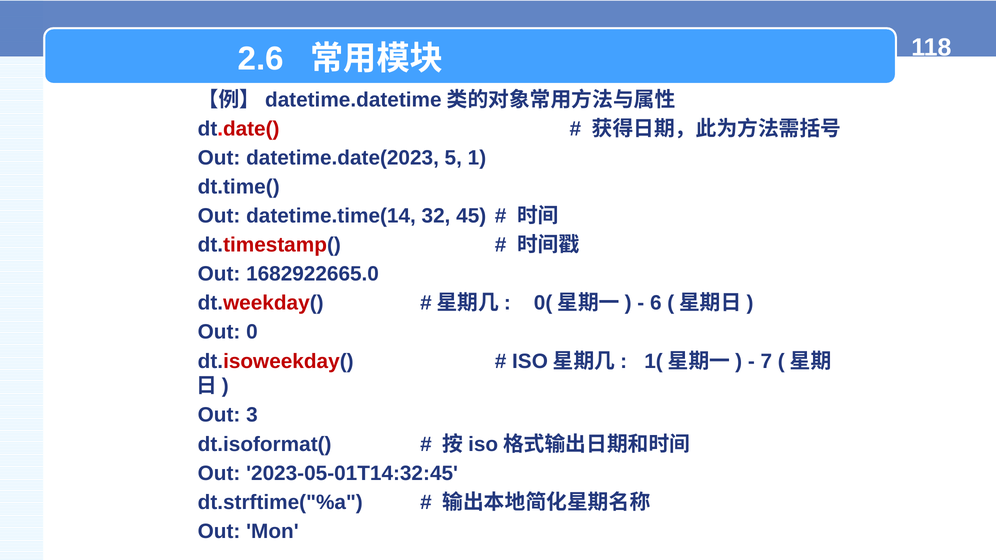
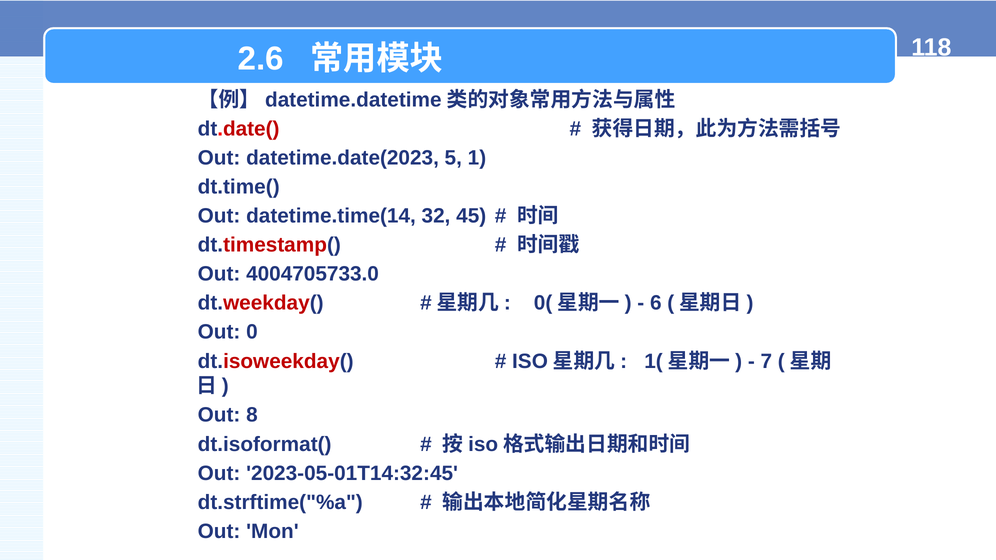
1682922665.0: 1682922665.0 -> 4004705733.0 (313, 274)
3: 3 -> 8 (252, 415)
